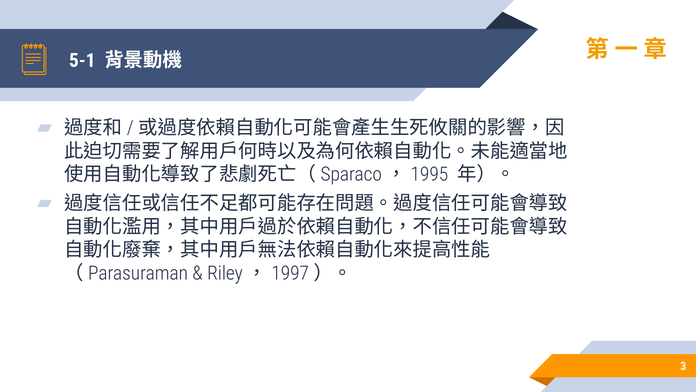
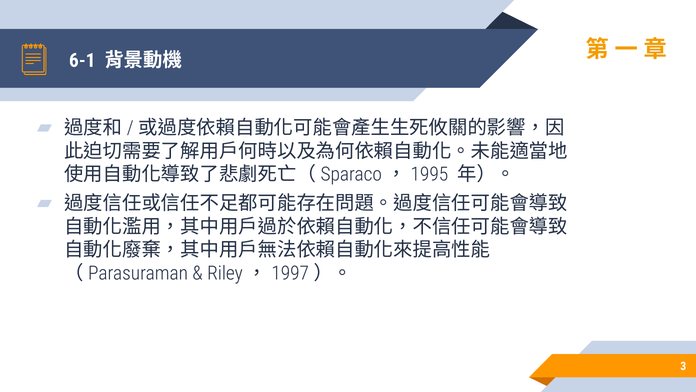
5-1: 5-1 -> 6-1 (82, 60)
